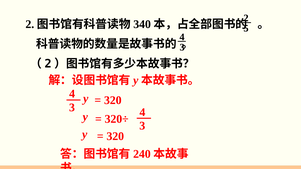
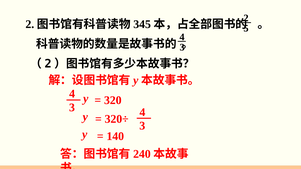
340: 340 -> 345 (142, 24)
320: 320 -> 140 (115, 136)
